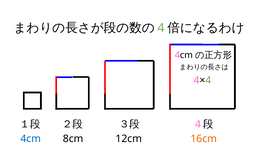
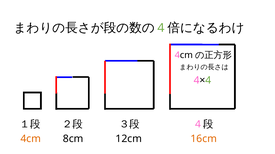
4cm colour: blue -> orange (31, 139)
